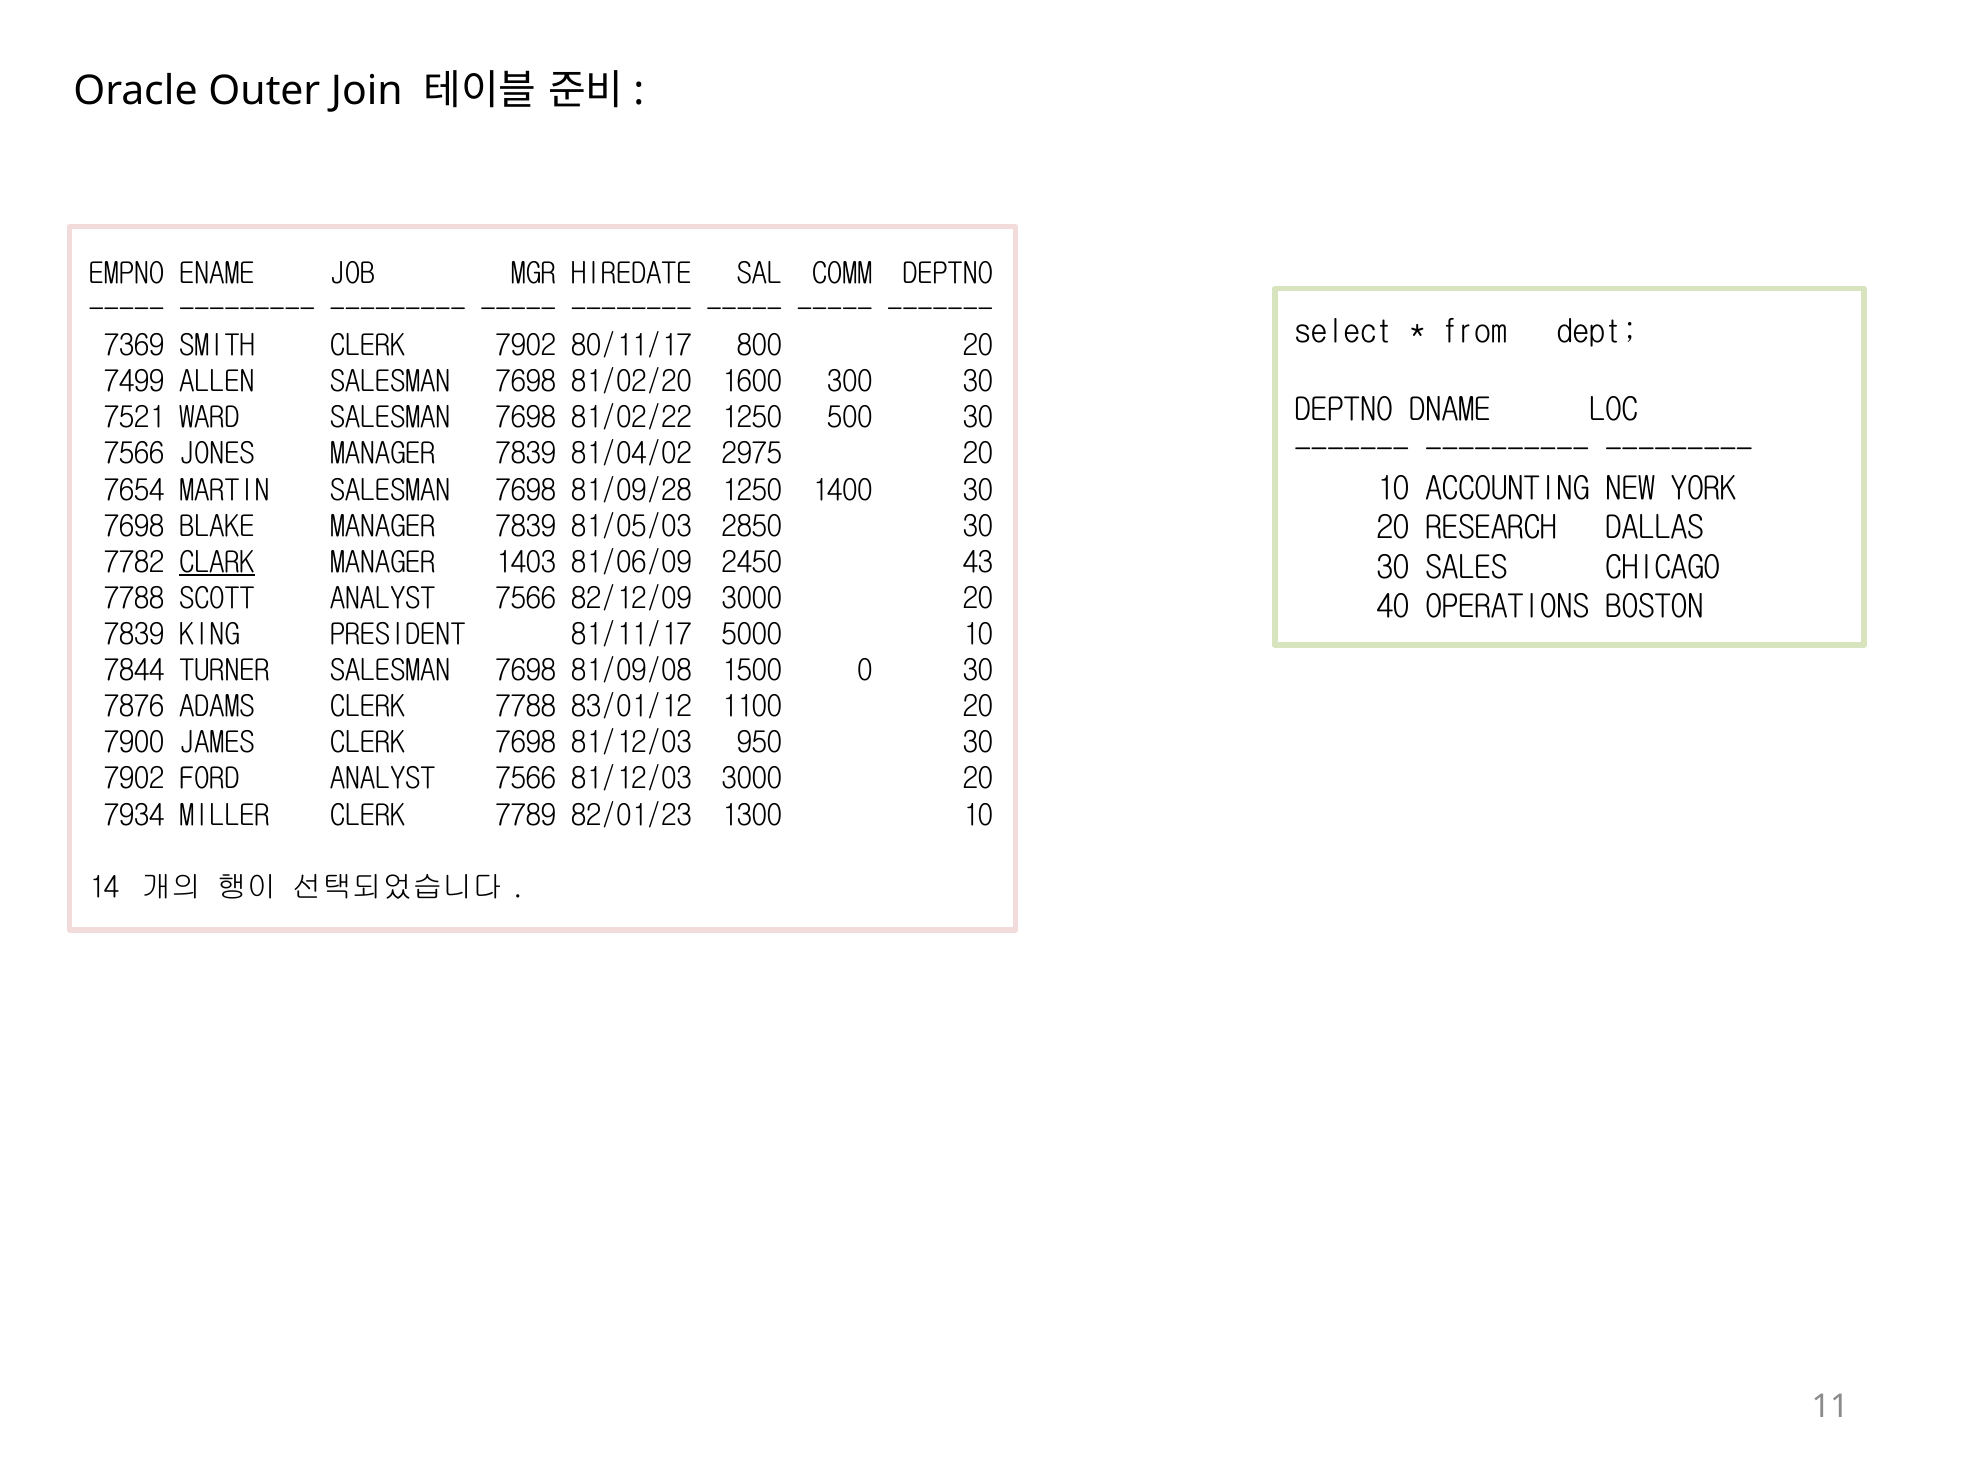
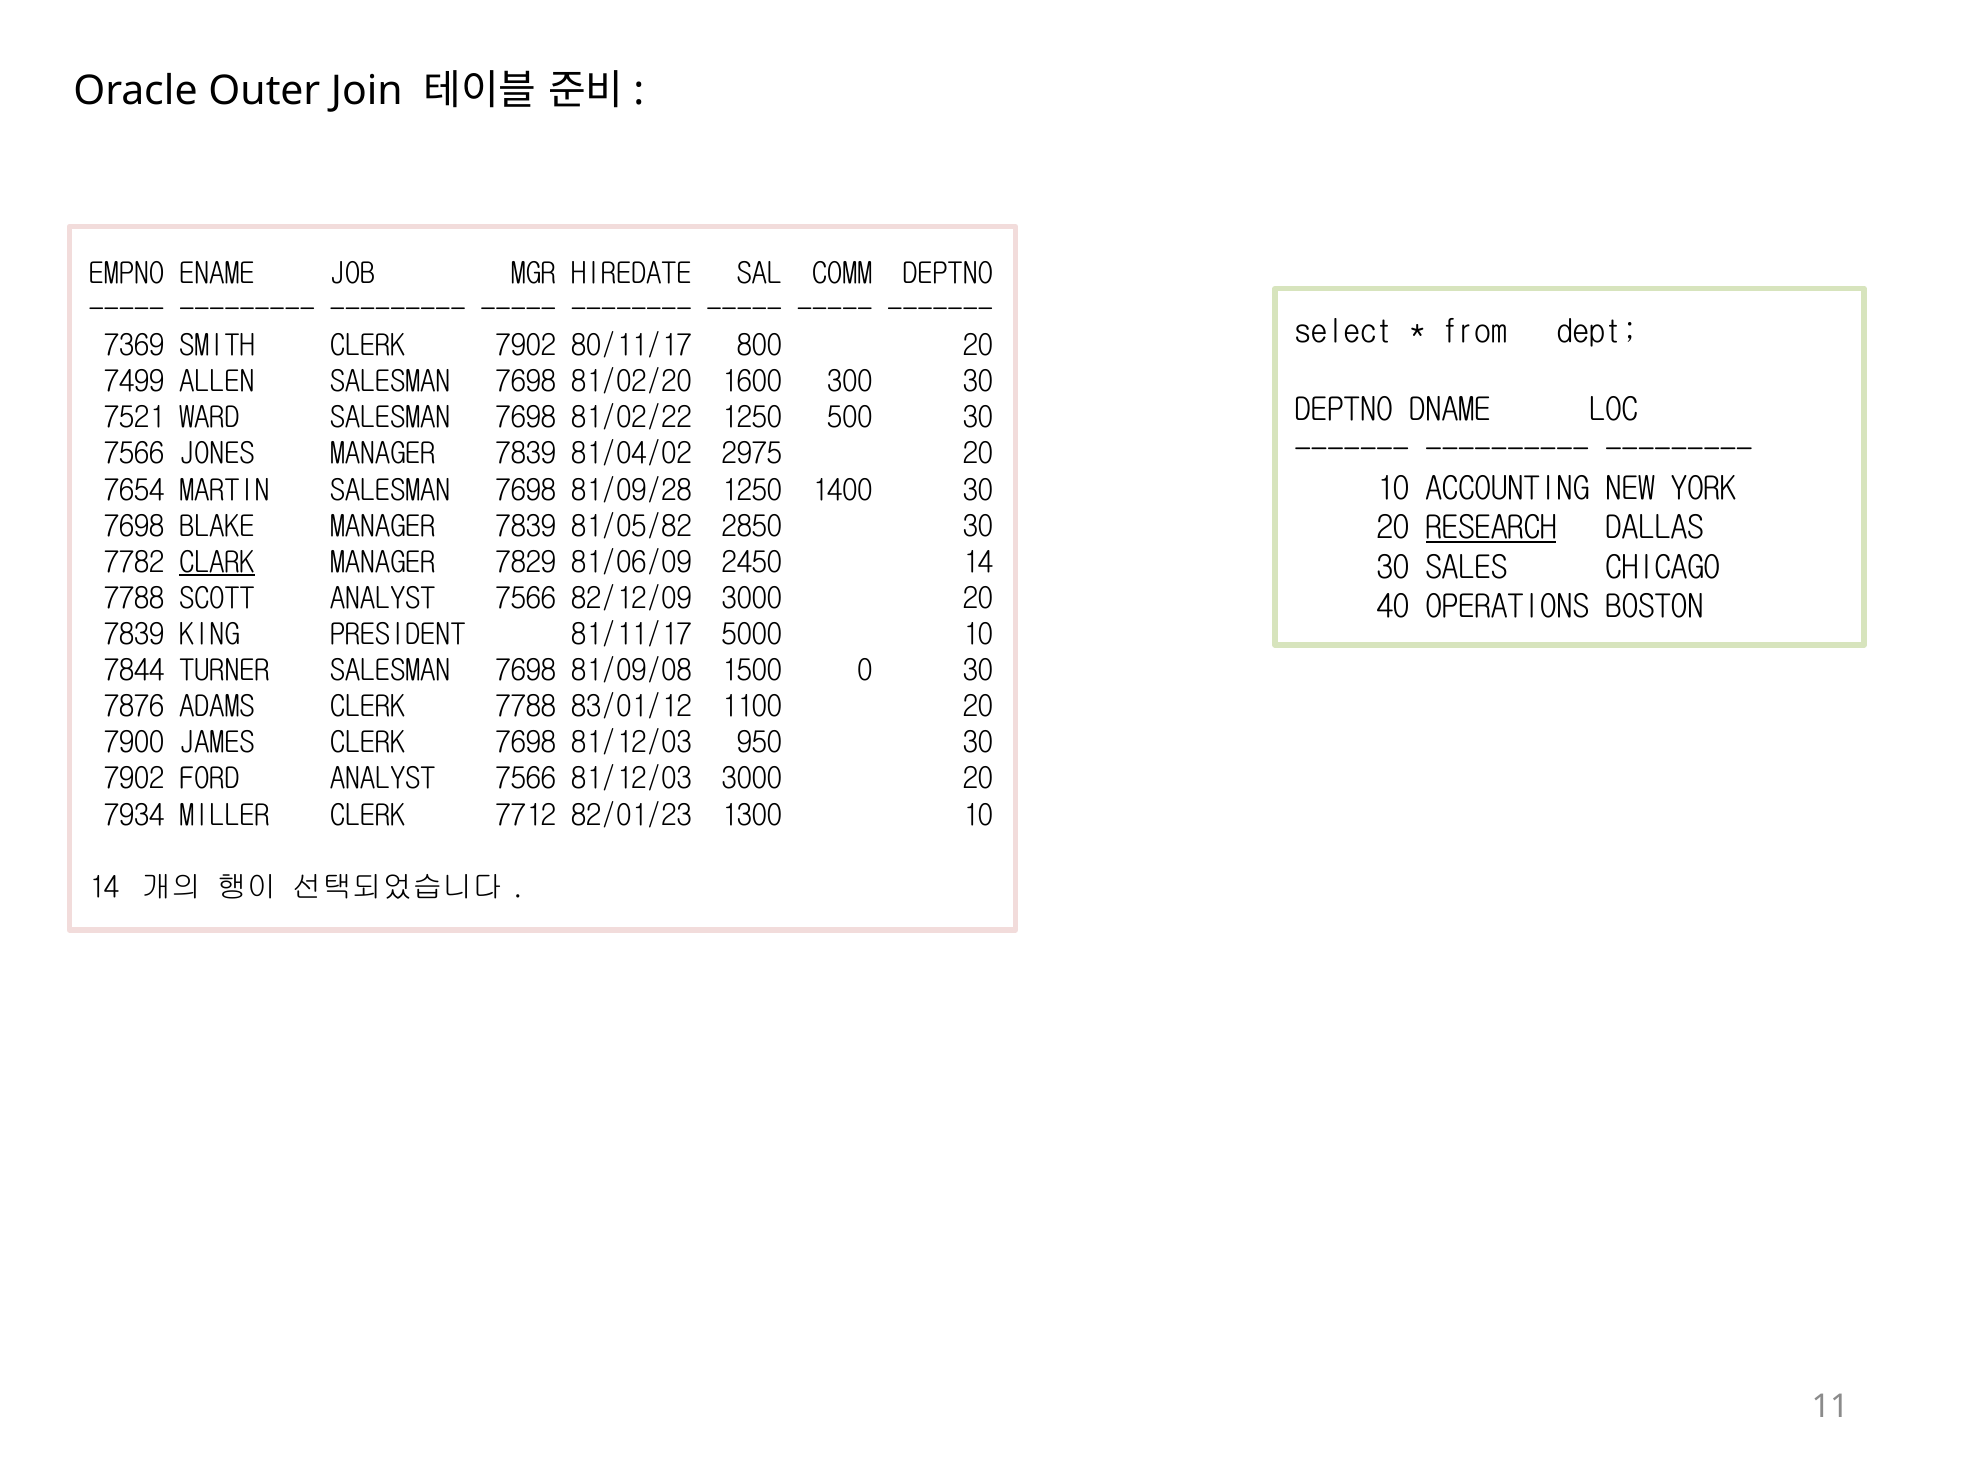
81/05/03: 81/05/03 -> 81/05/82 (631, 526)
RESEARCH underline: none -> present (1491, 528)
1403: 1403 -> 7829 (526, 562)
2450 43: 43 -> 14 (978, 562)
7789: 7789 -> 7712 (526, 815)
